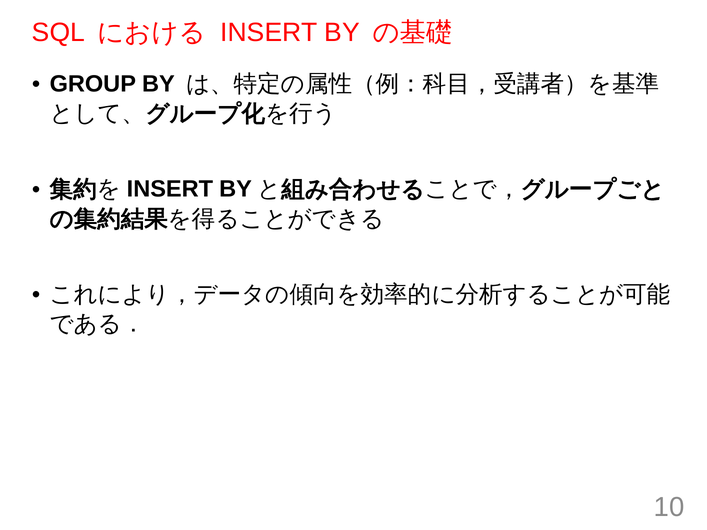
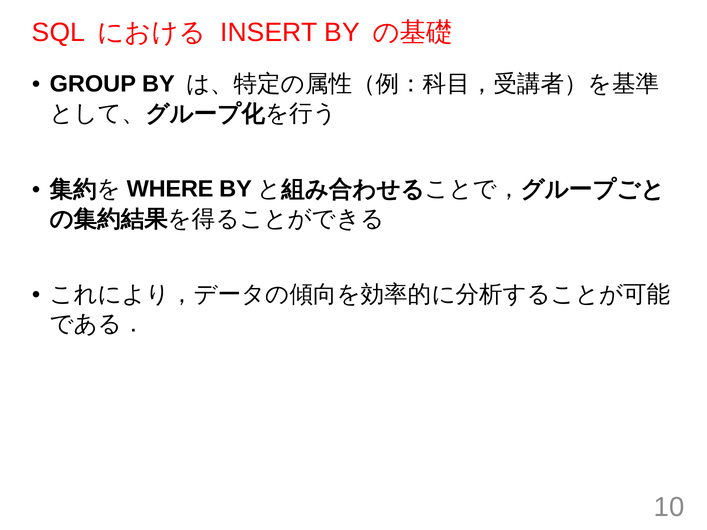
INSERT: INSERT -> WHERE (170, 189)
